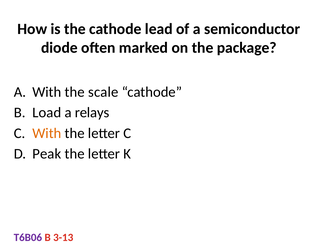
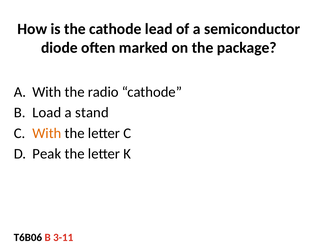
scale: scale -> radio (103, 92)
relays: relays -> stand (92, 112)
T6B06 colour: purple -> black (28, 237)
3-13: 3-13 -> 3-11 (63, 237)
